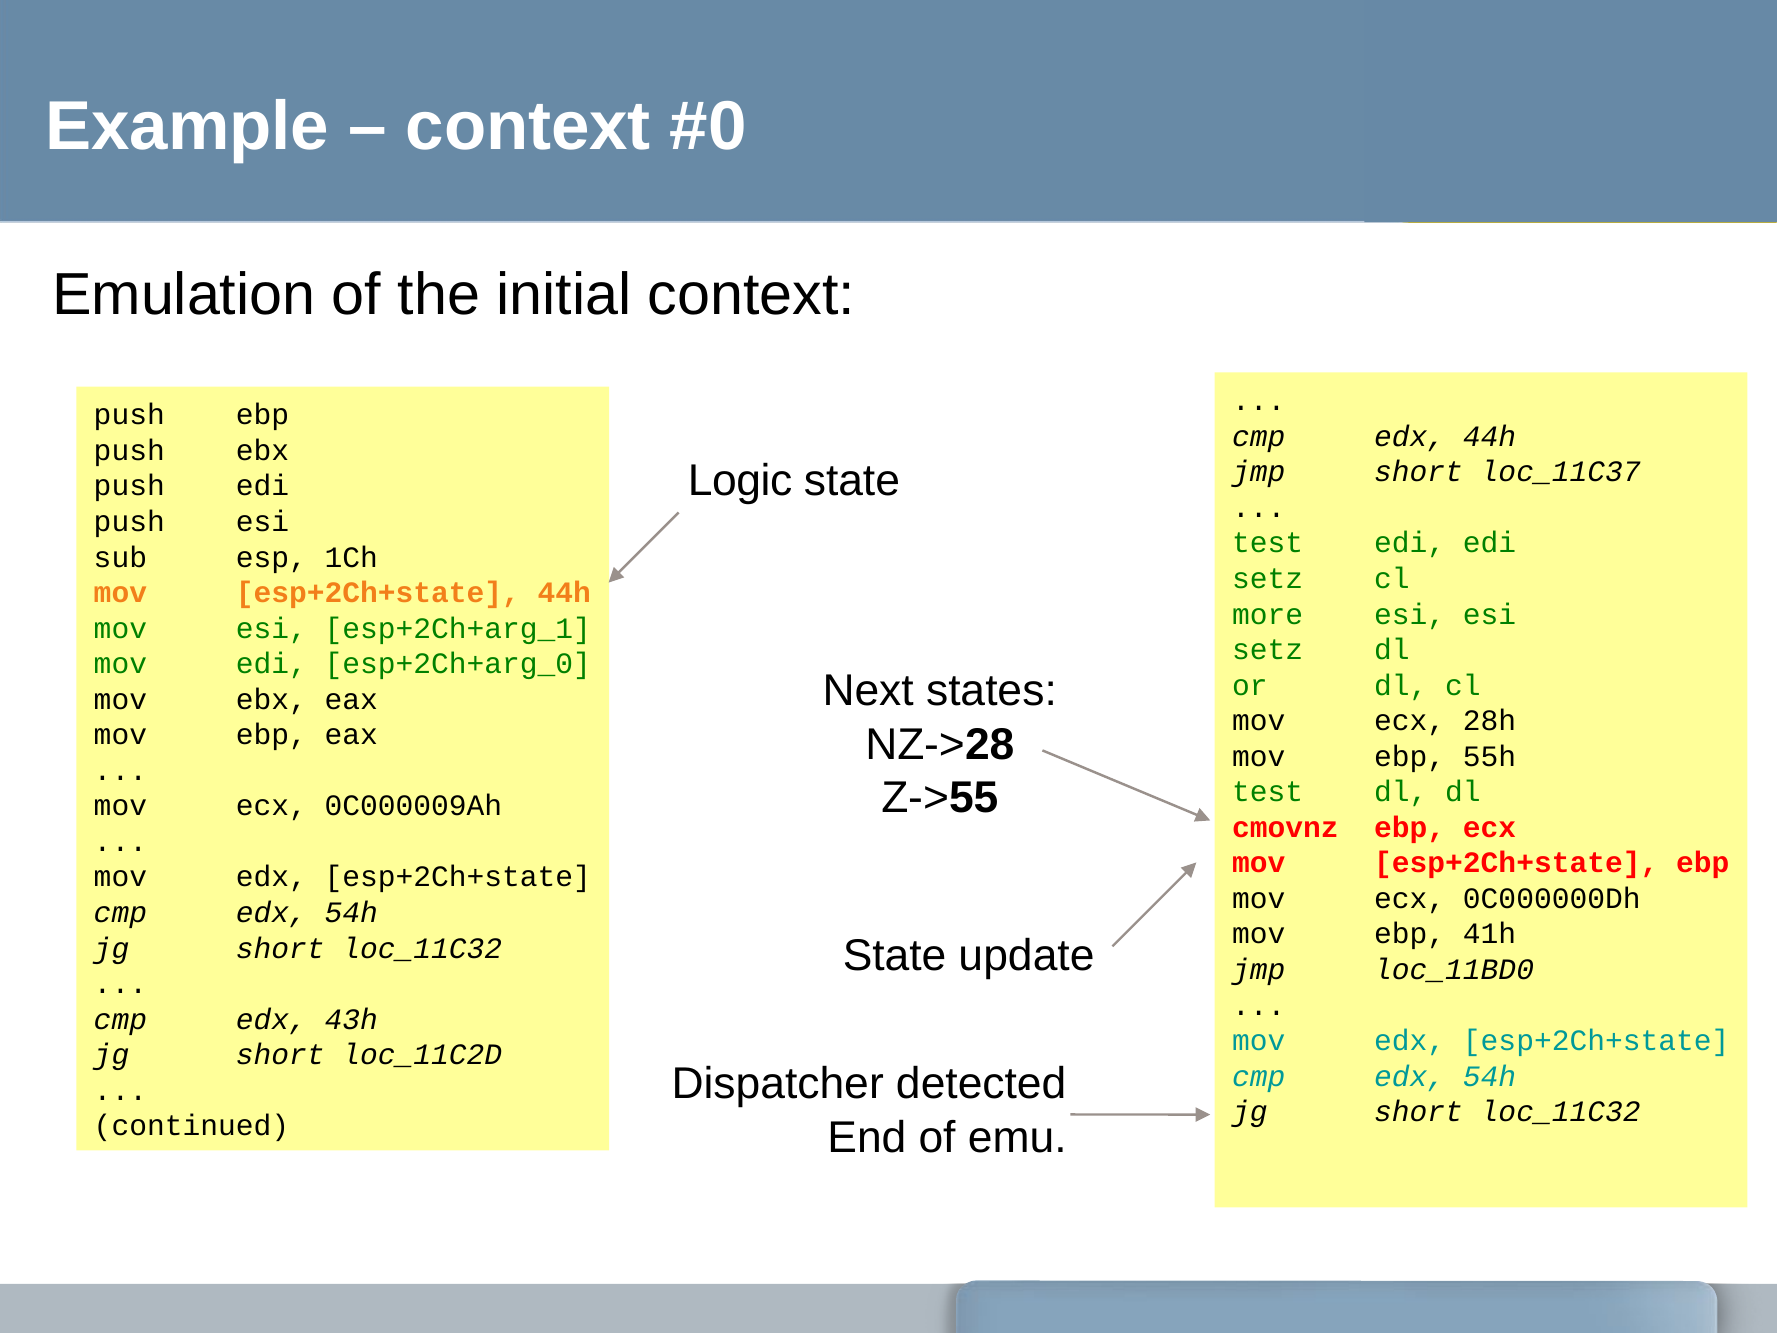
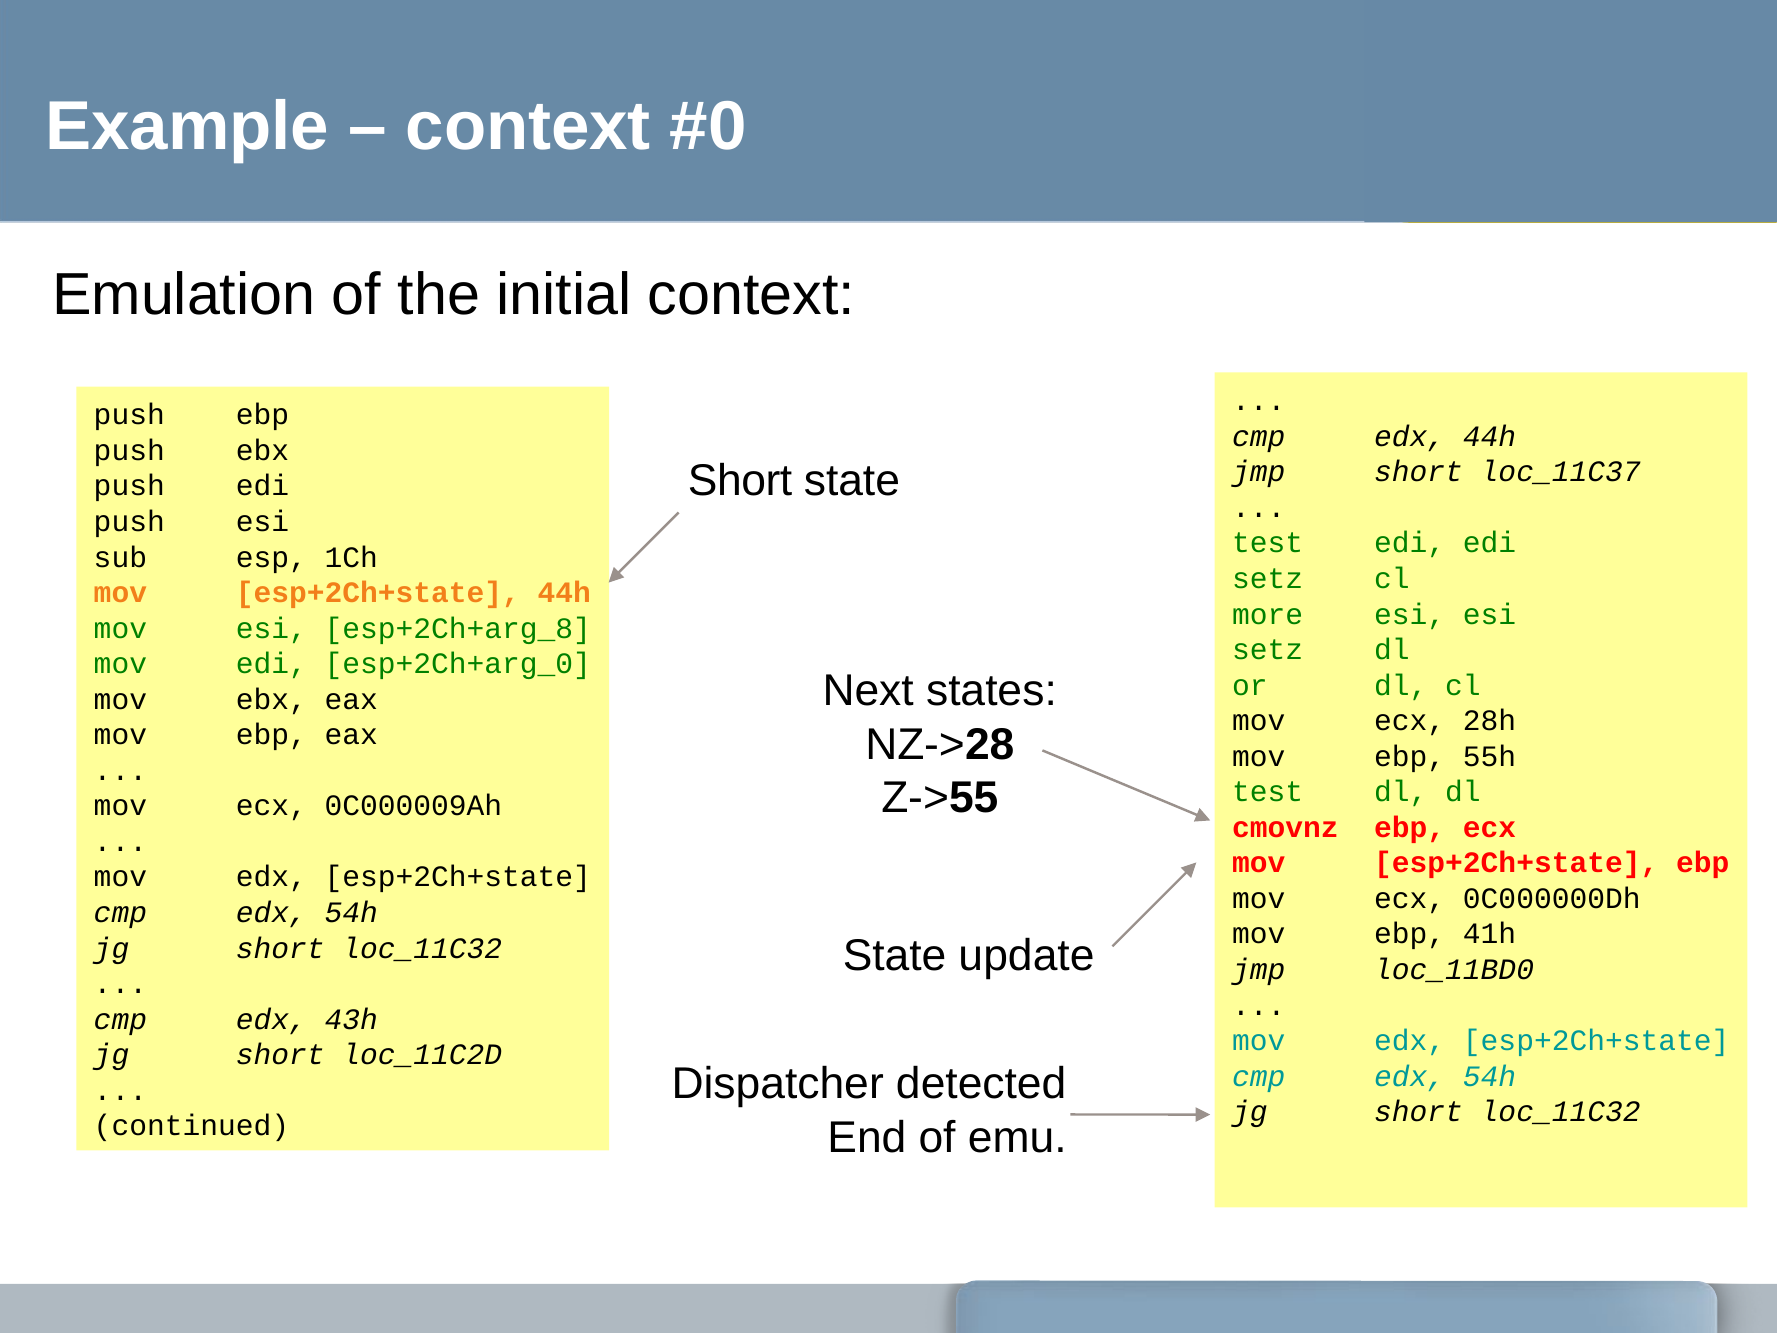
Logic: Logic -> Short (740, 481)
esp+2Ch+arg_1: esp+2Ch+arg_1 -> esp+2Ch+arg_8 (458, 628)
